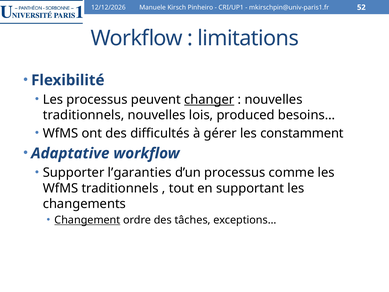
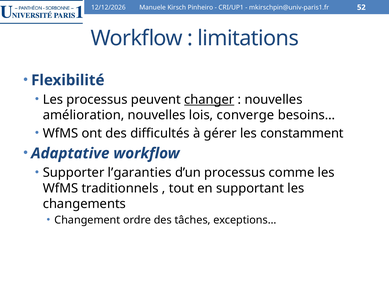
traditionnels: traditionnels -> amélioration (84, 115)
produced: produced -> converge (246, 115)
Changement underline: present -> none (87, 220)
